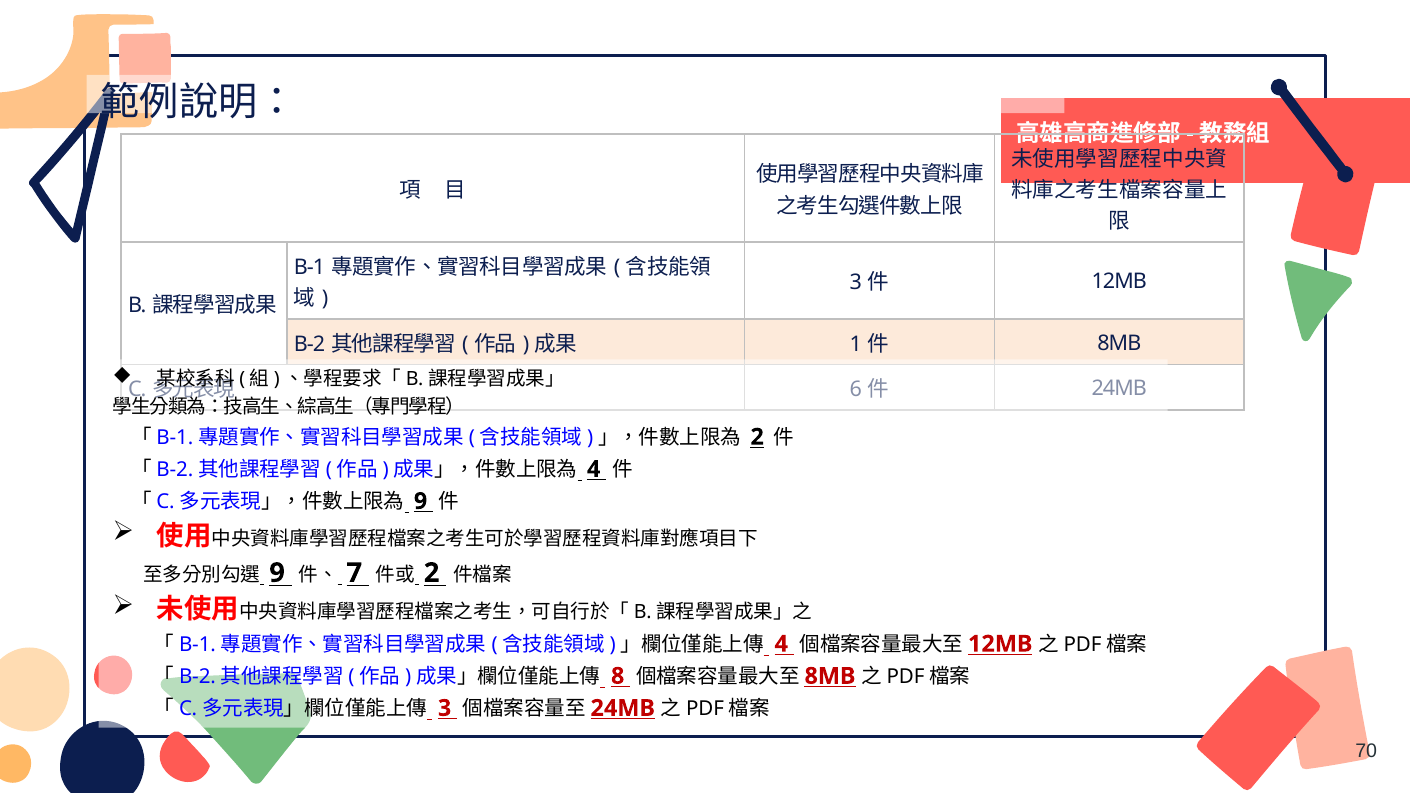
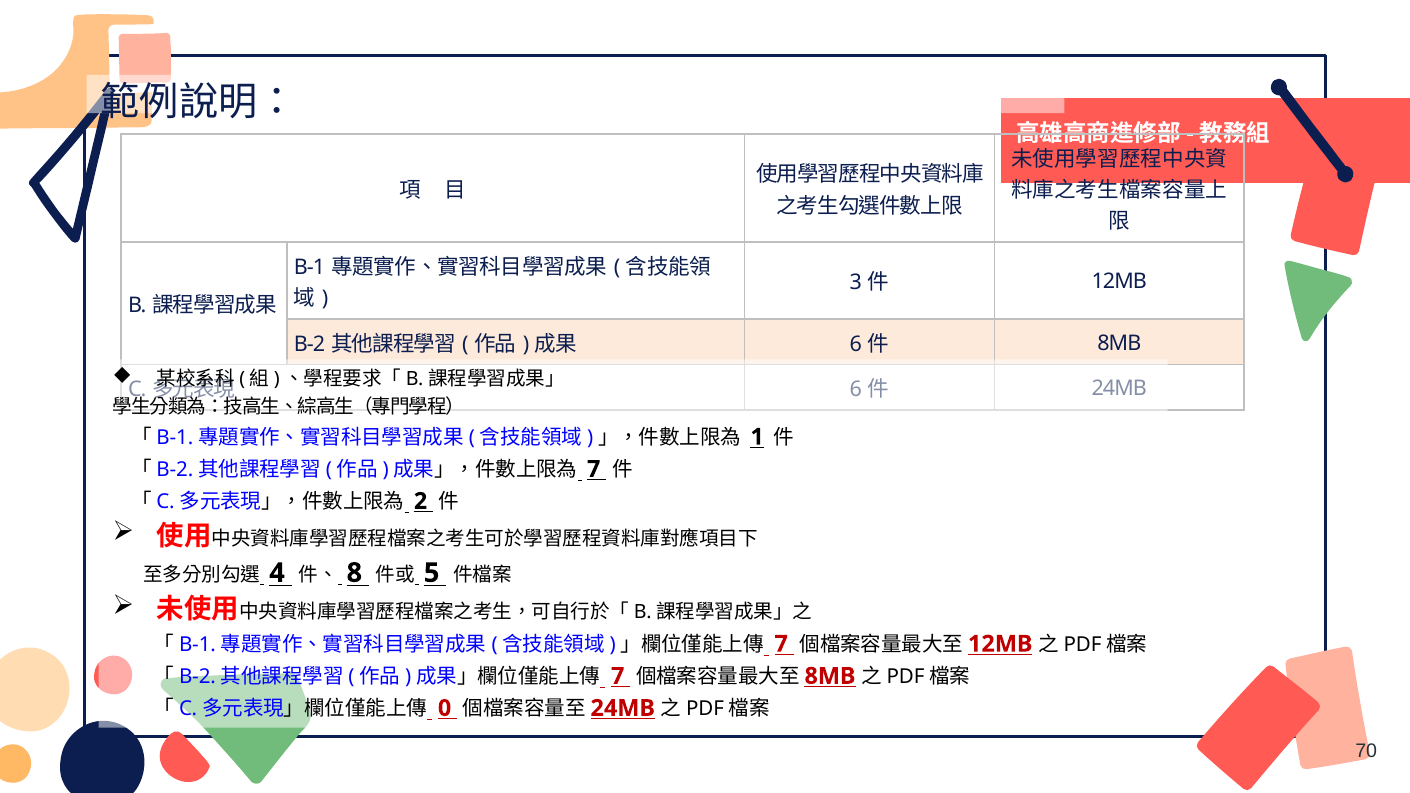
1: 1 -> 6 (856, 344)
2: 2 -> 1 (757, 437)
4: 4 -> 7 (594, 469)
9: 9 -> 2 (421, 501)
9: 9 -> 4 (277, 573)
7: 7 -> 8 (354, 573)
2: 2 -> 5 (432, 573)
4: 4 -> 7 (781, 644)
8: 8 -> 7 (618, 676)
3: 3 -> 0 (445, 708)
